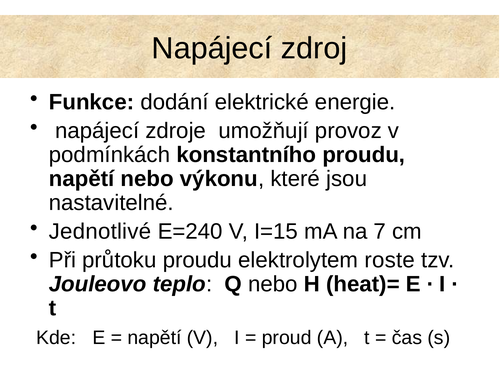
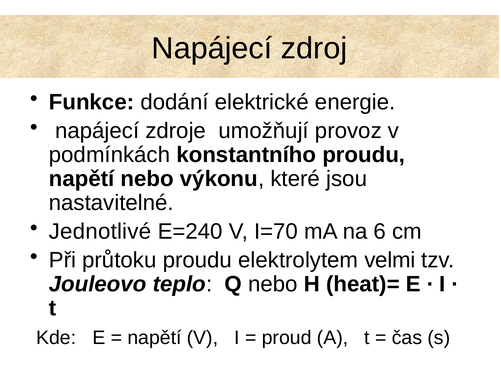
I=15: I=15 -> I=70 (276, 231)
7: 7 -> 6 (380, 231)
roste: roste -> velmi (390, 260)
